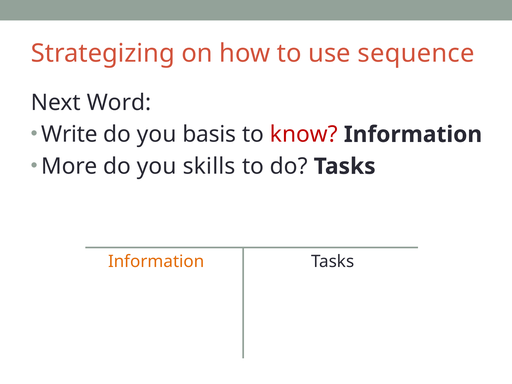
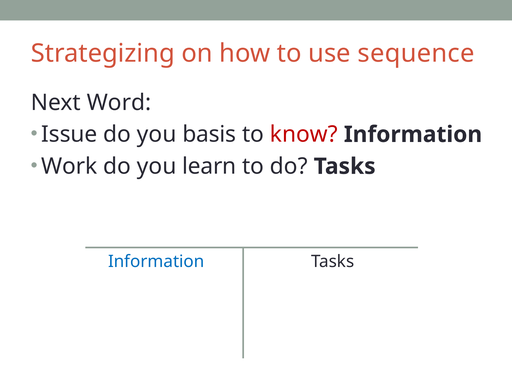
Write: Write -> Issue (69, 134)
More: More -> Work (69, 166)
skills: skills -> learn (209, 166)
Information colour: orange -> blue (156, 261)
